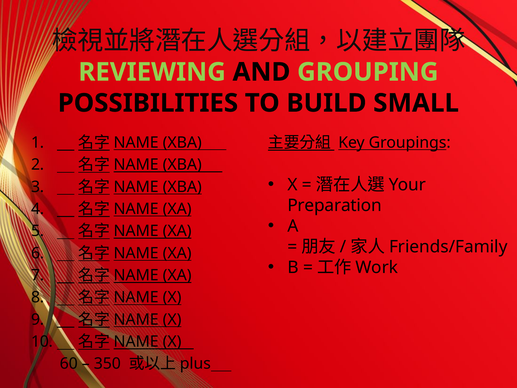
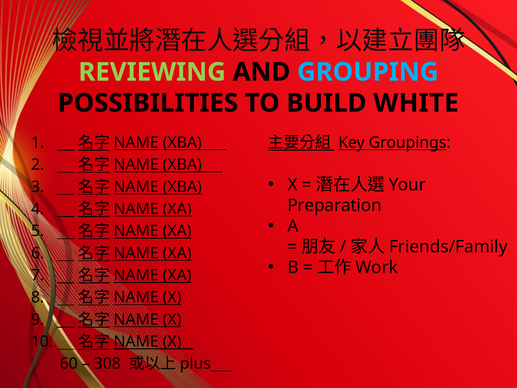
GROUPING colour: light green -> light blue (368, 72)
SMALL: SMALL -> WHITE (416, 103)
350: 350 -> 308 (107, 364)
